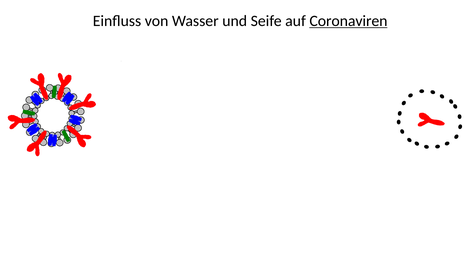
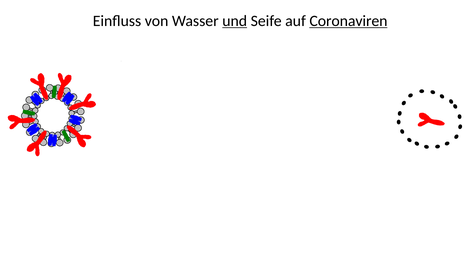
und underline: none -> present (235, 21)
